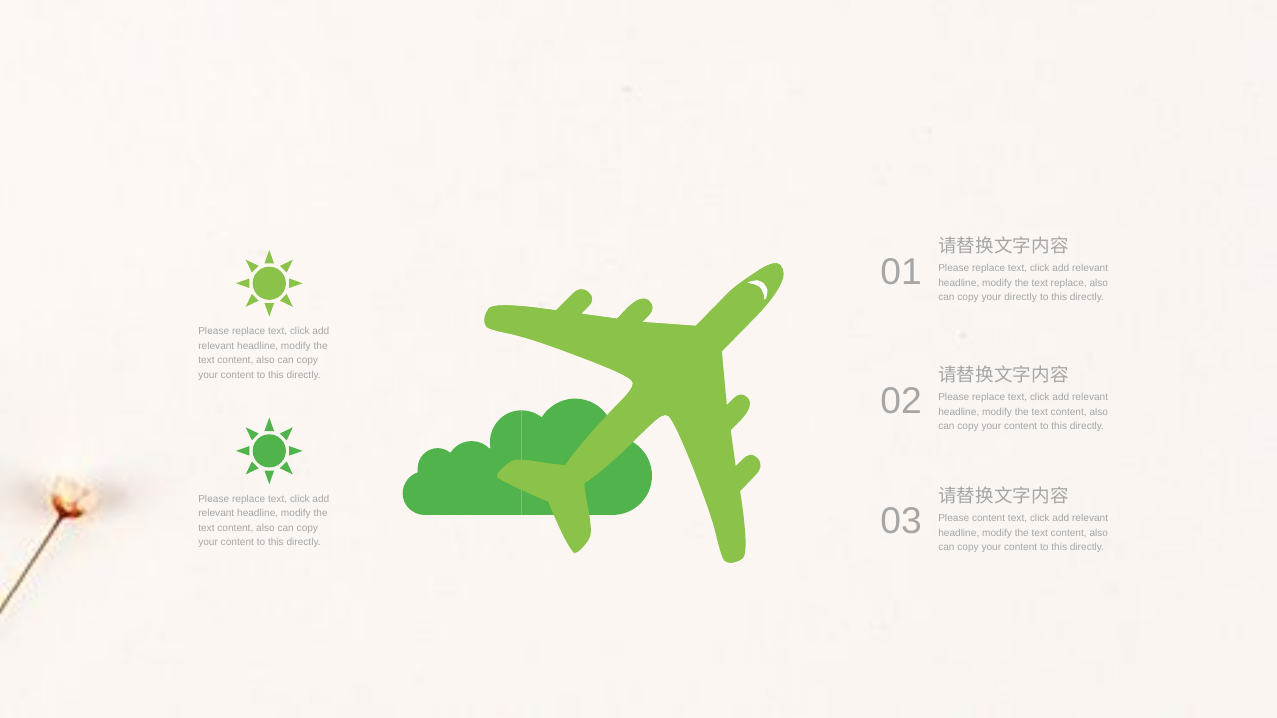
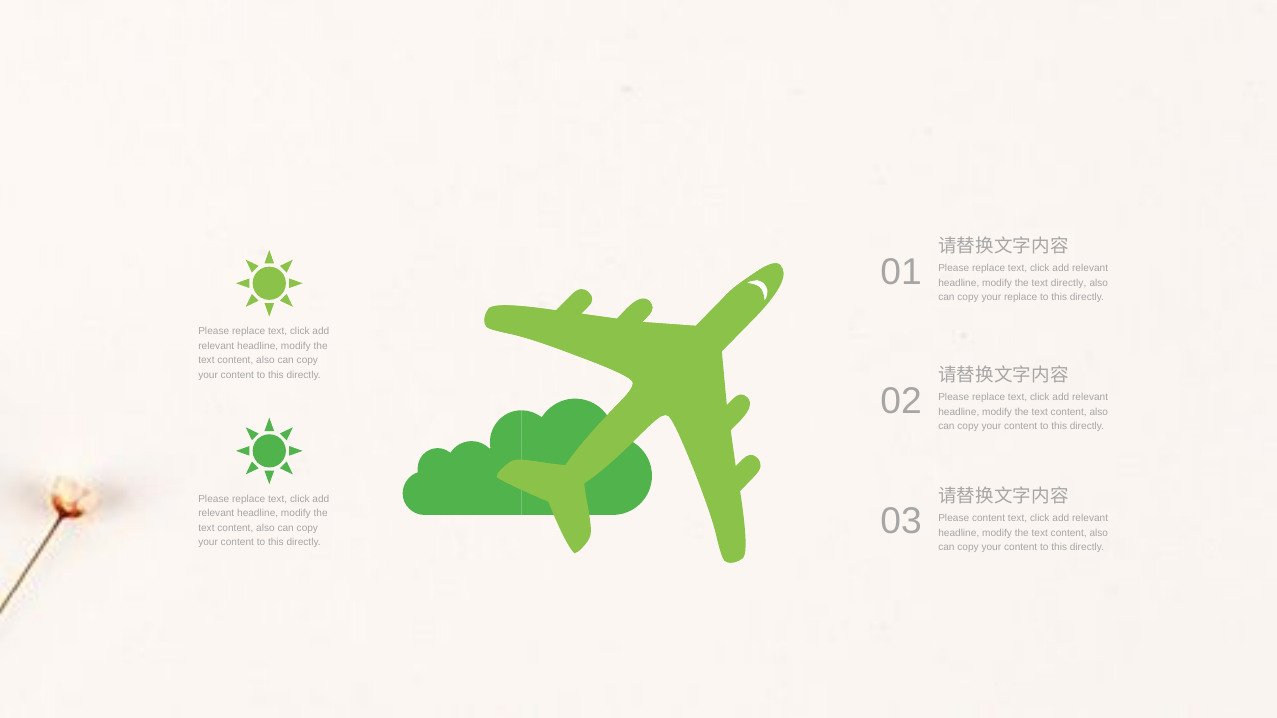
text replace: replace -> directly (1069, 283)
your directly: directly -> replace (1021, 297)
